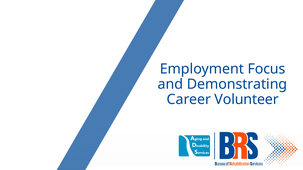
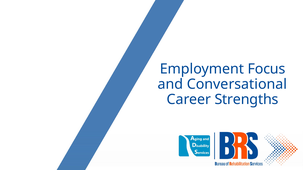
Demonstrating: Demonstrating -> Conversational (237, 84)
Volunteer: Volunteer -> Strengths (247, 100)
